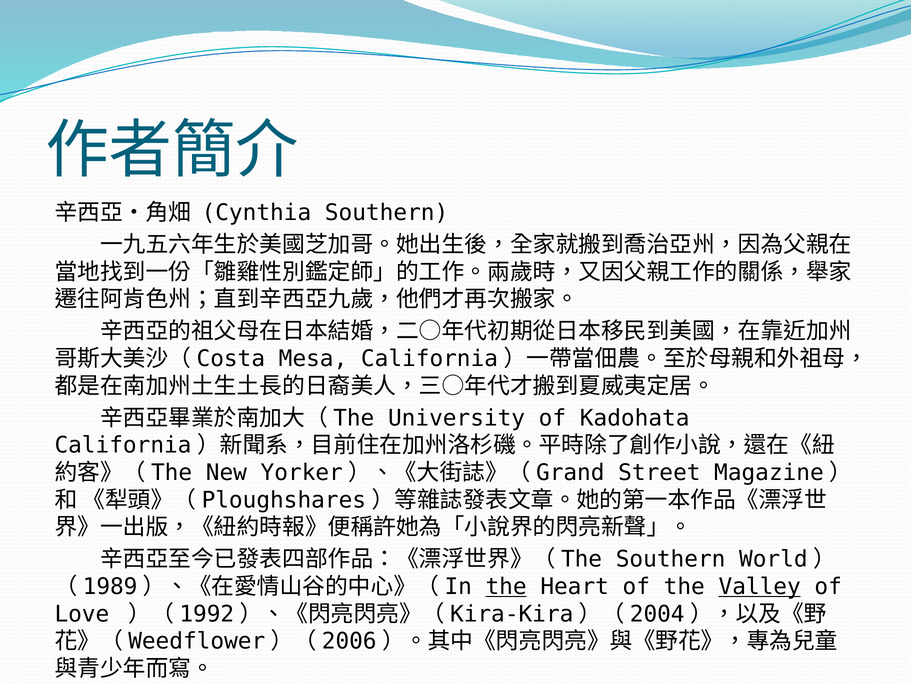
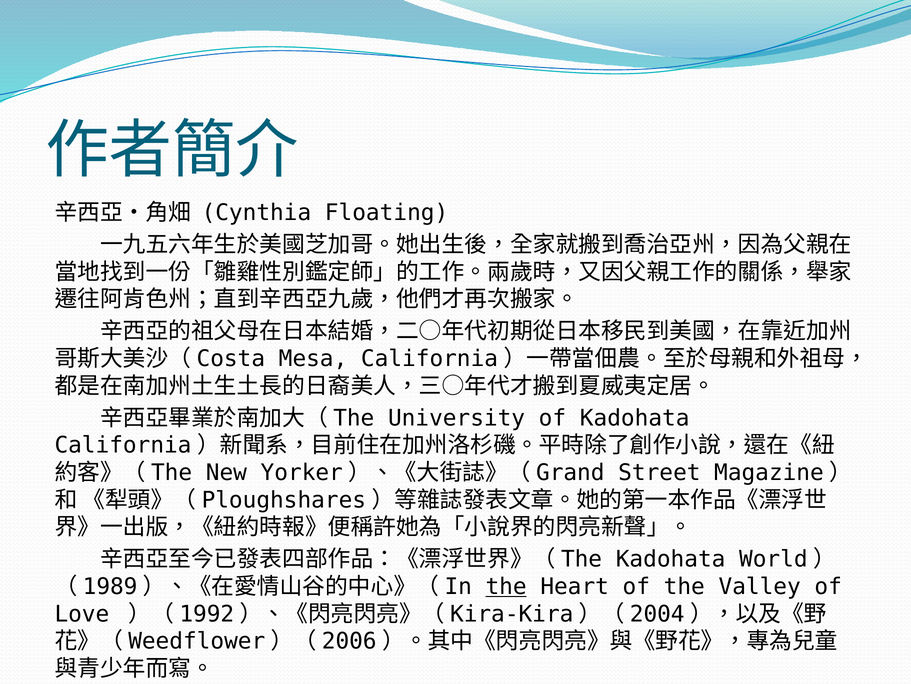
Cynthia Southern: Southern -> Floating (387, 213)
Southern: Southern -> Kadohata (671, 559)
Valley underline: present -> none (760, 586)
